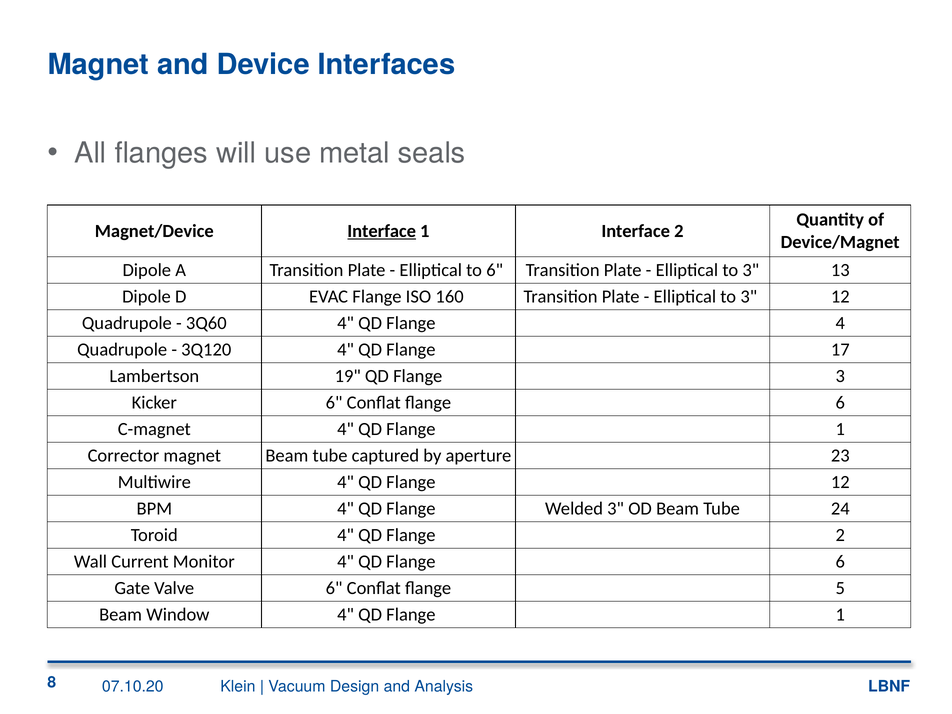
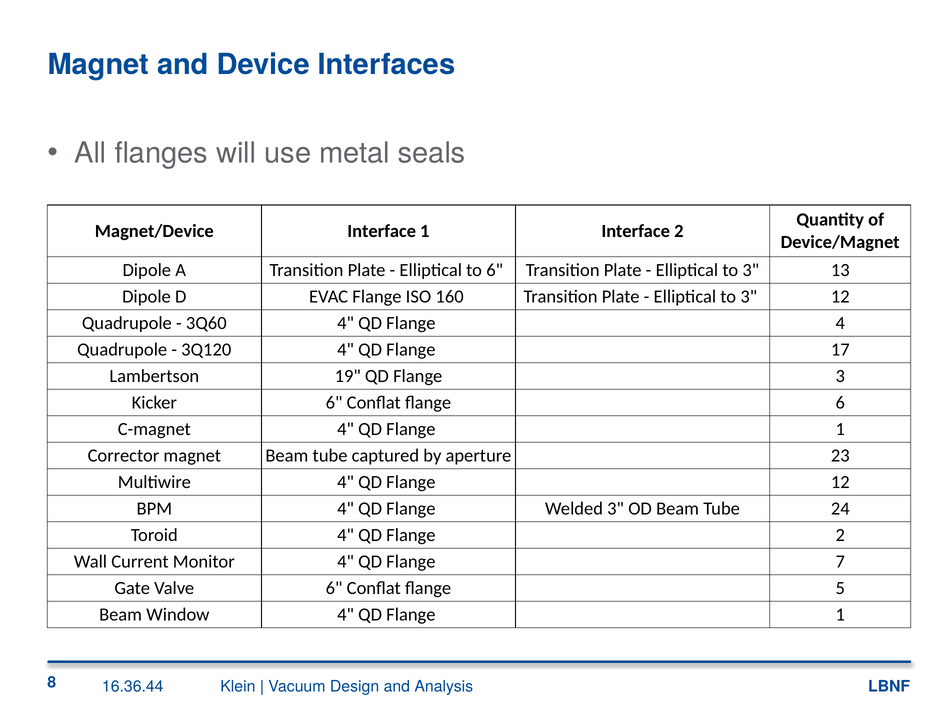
Interface underline: present -> none (382, 231)
QD Flange 6: 6 -> 7 (840, 562)
07.10.20: 07.10.20 -> 16.36.44 (133, 687)
